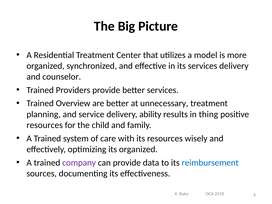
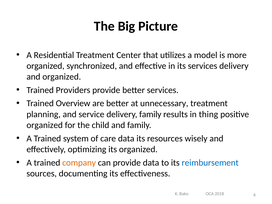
and counselor: counselor -> organized (62, 77)
delivery ability: ability -> family (150, 114)
resources: resources -> organized (45, 125)
care with: with -> data (126, 138)
company colour: purple -> orange (79, 163)
